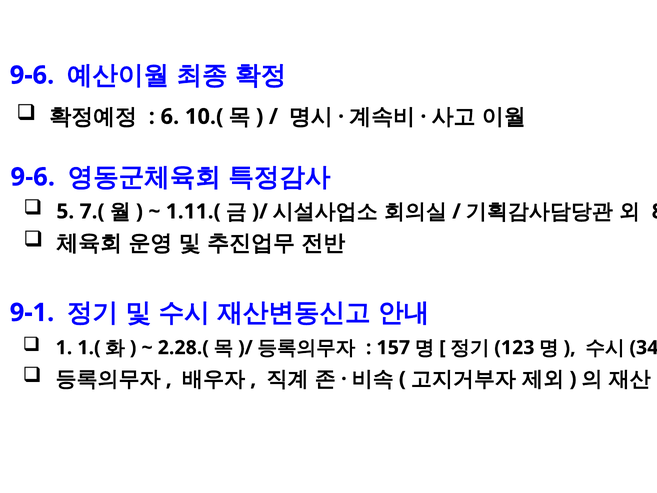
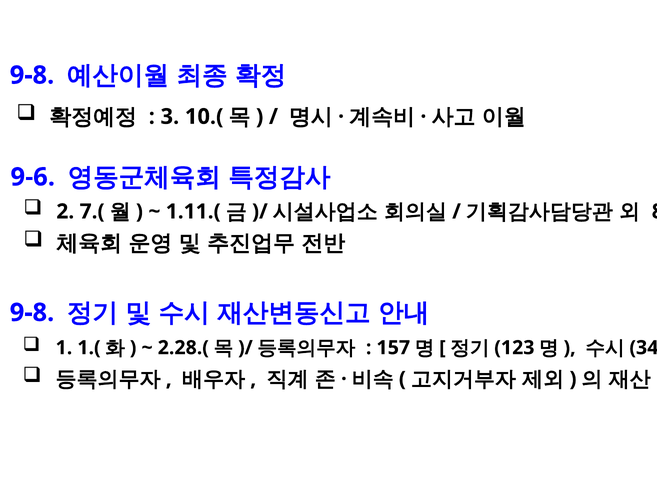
9-6: 9-6 -> 9-8 (32, 75)
6: 6 -> 3 (170, 117)
5: 5 -> 2 (65, 211)
9-1: 9-1 -> 9-8 (32, 312)
